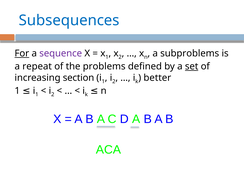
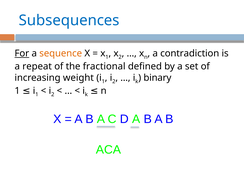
sequence colour: purple -> orange (61, 53)
subproblems: subproblems -> contradiction (190, 53)
problems: problems -> fractional (104, 66)
set underline: present -> none (192, 66)
section: section -> weight (78, 78)
better: better -> binary (157, 78)
